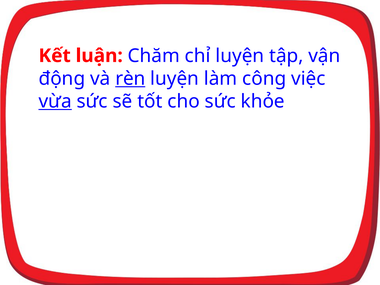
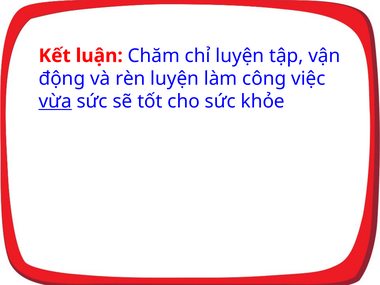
rèn underline: present -> none (130, 79)
